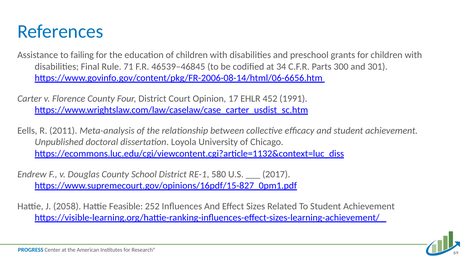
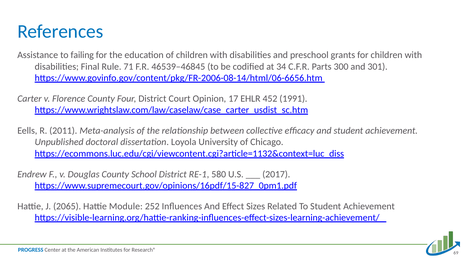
2058: 2058 -> 2065 (67, 207)
Feasible: Feasible -> Module (126, 207)
